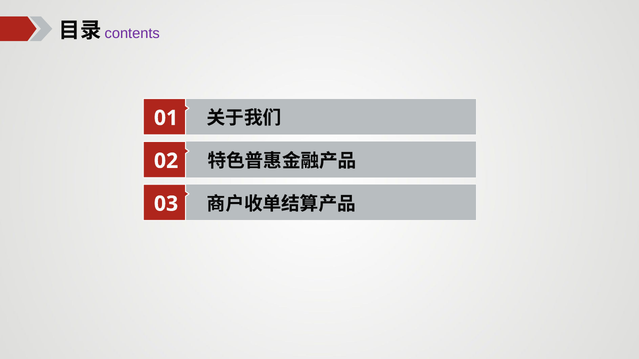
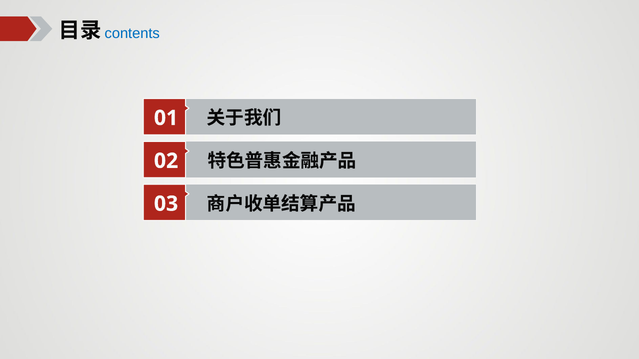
contents colour: purple -> blue (132, 33)
